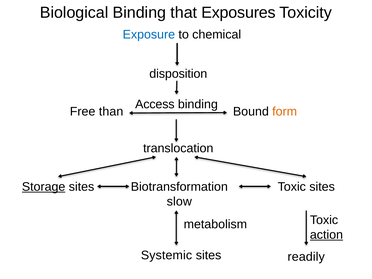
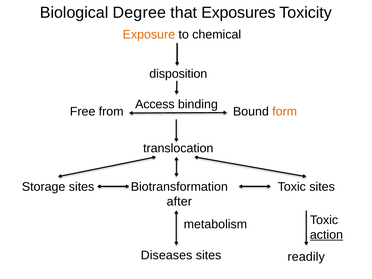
Biological Binding: Binding -> Degree (139, 13)
Exposure colour: blue -> orange (149, 34)
than: than -> from (111, 112)
Storage underline: present -> none (44, 187)
slow: slow -> after (179, 202)
Systemic: Systemic -> Diseases (167, 255)
